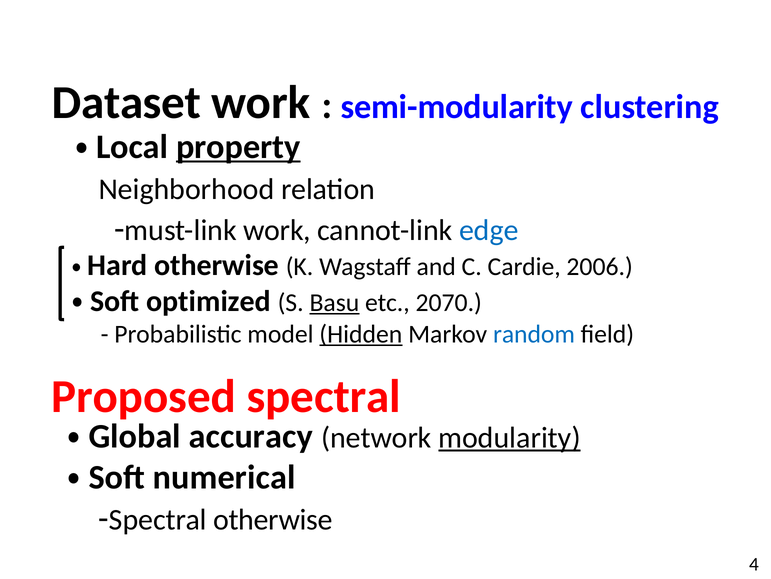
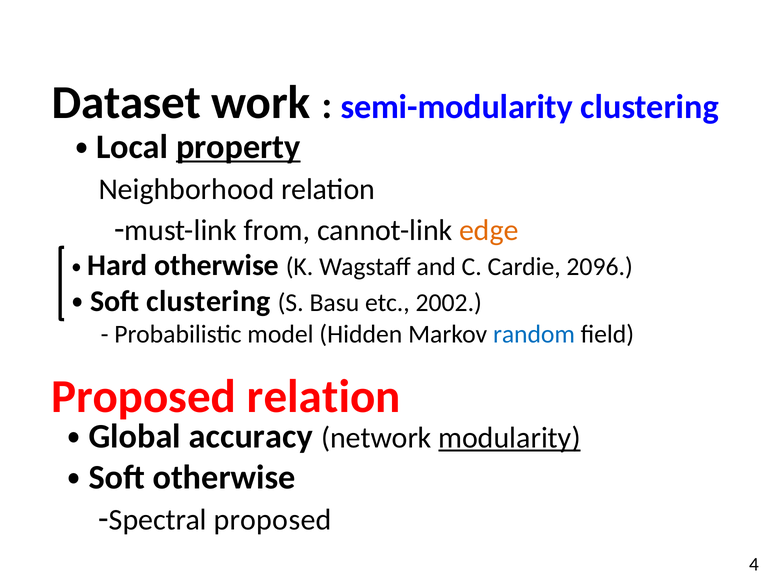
must-link work: work -> from (277, 230)
edge colour: blue -> orange (489, 230)
2006: 2006 -> 2096 (600, 266)
optimized: optimized -> clustering (208, 301)
Basu underline: present -> none (334, 302)
2070: 2070 -> 2002 (449, 302)
Hidden underline: present -> none (361, 334)
Proposed spectral: spectral -> relation (324, 396)
numerical: numerical -> otherwise (224, 477)
Spectral otherwise: otherwise -> proposed (273, 519)
